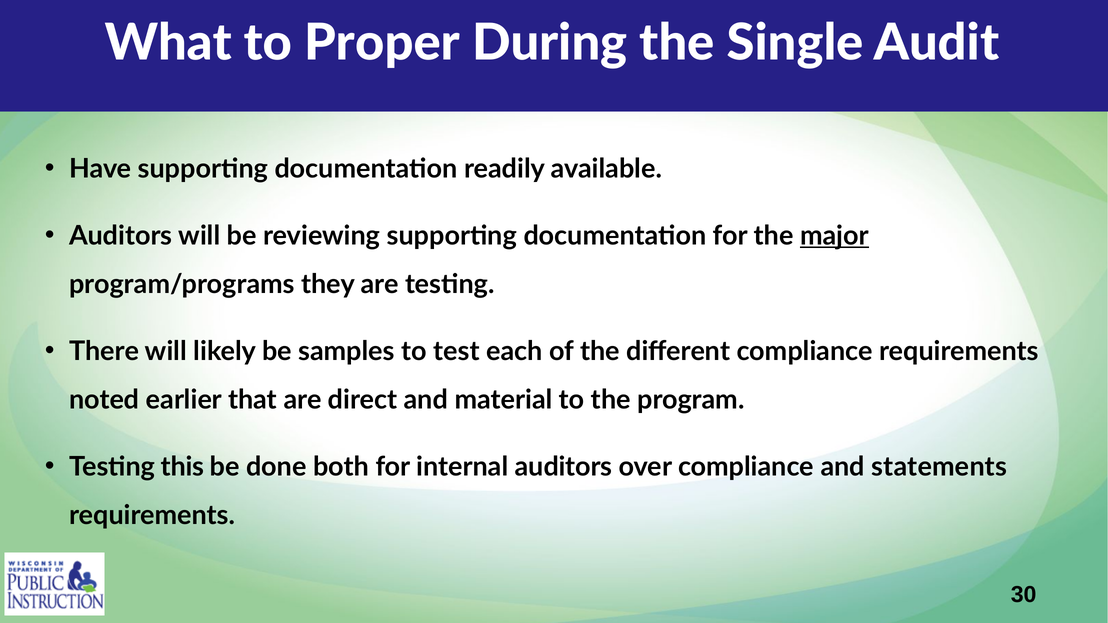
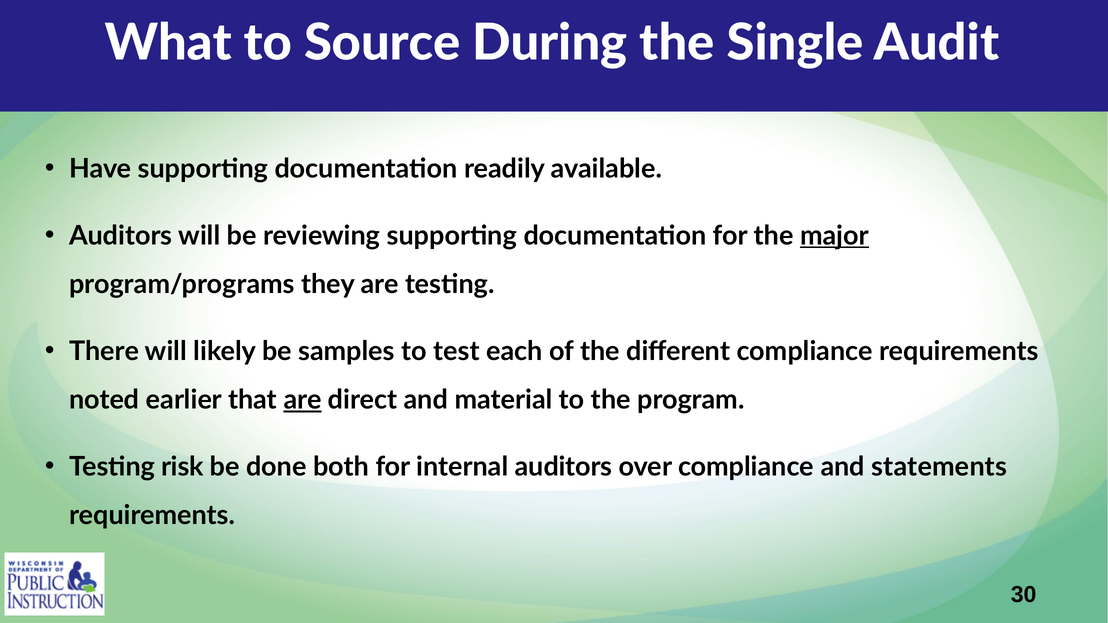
Proper: Proper -> Source (382, 43)
are underline: none -> present (302, 400)
this: this -> risk (182, 467)
